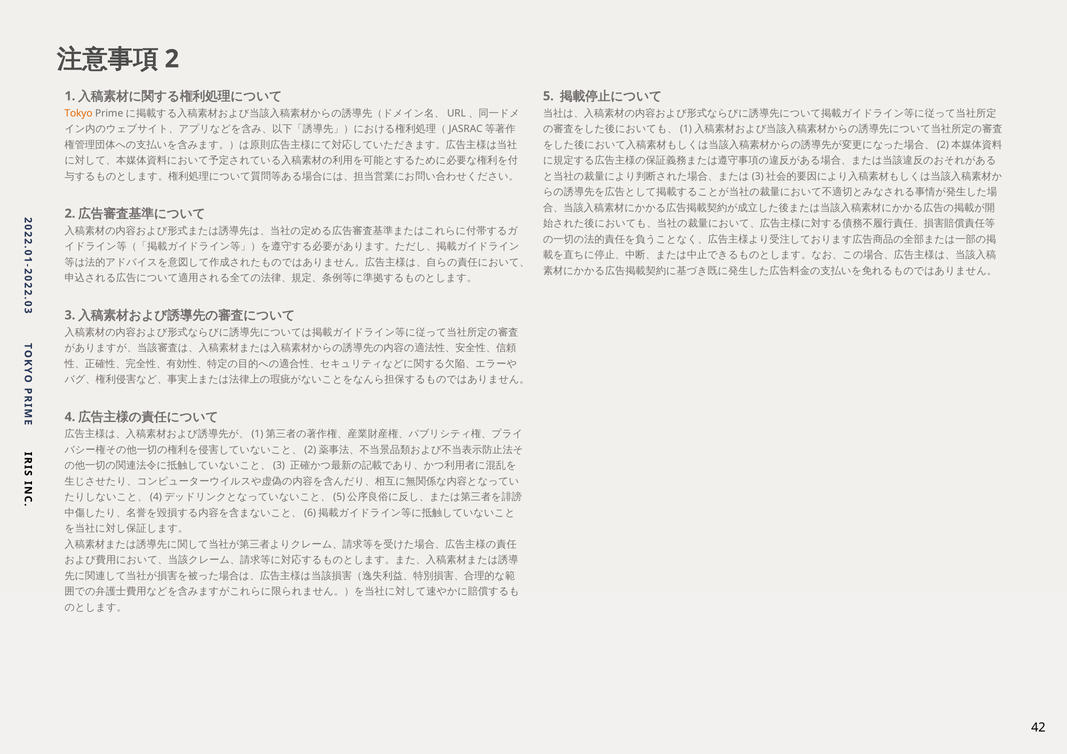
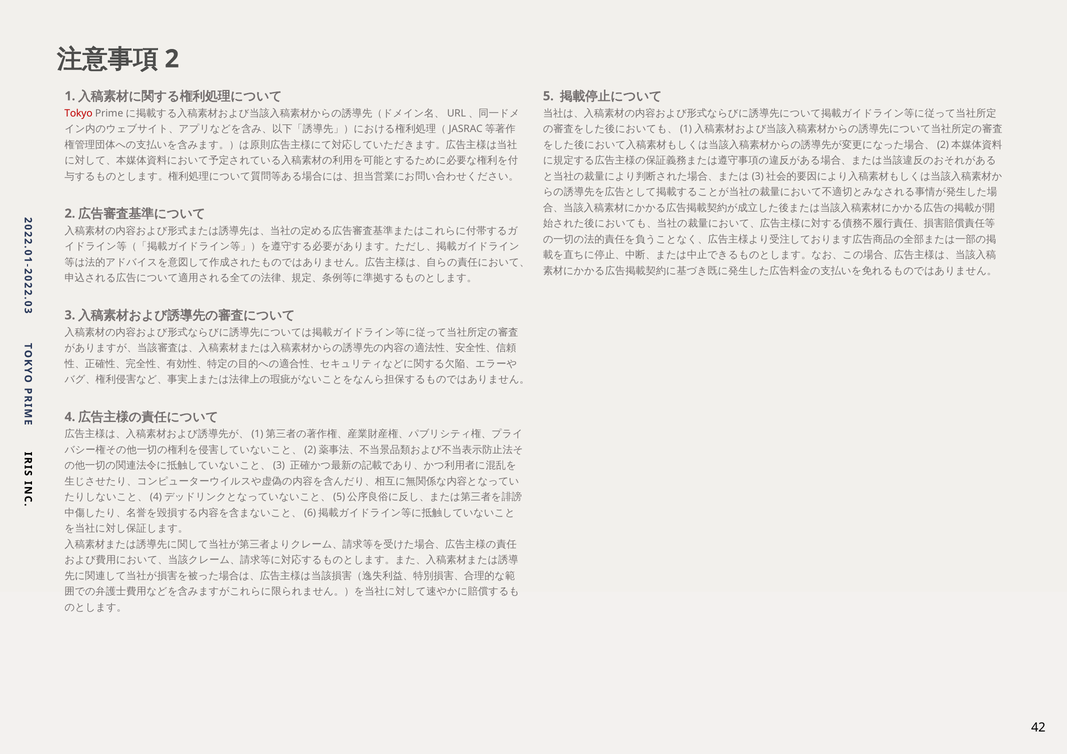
Tokyo colour: orange -> red (79, 113)
